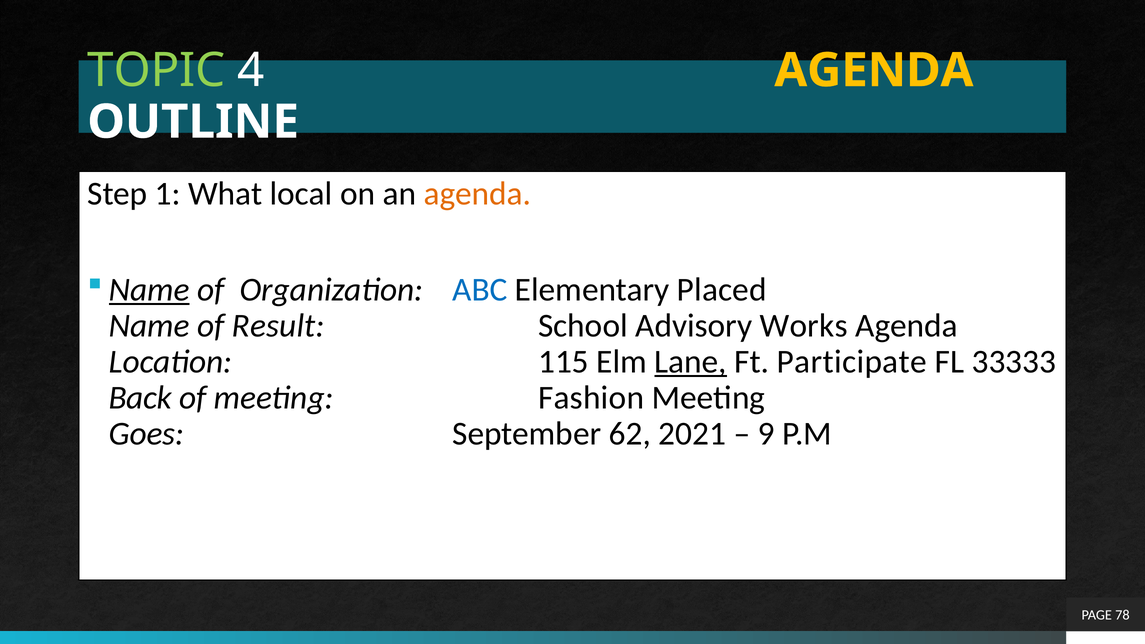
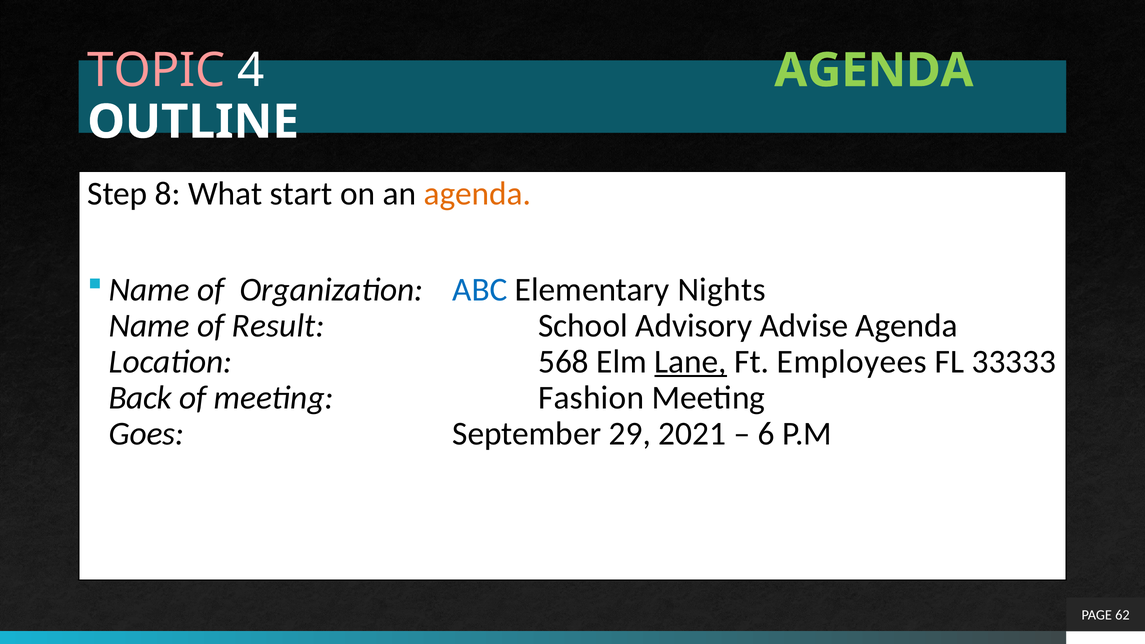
TOPIC colour: light green -> pink (156, 70)
AGENDA colour: yellow -> light green (874, 70)
1: 1 -> 8 (168, 194)
local: local -> start (301, 194)
Name underline: present -> none (149, 290)
Placed: Placed -> Nights (722, 290)
Works: Works -> Advise (804, 326)
115: 115 -> 568 (563, 362)
Participate: Participate -> Employees (852, 362)
62: 62 -> 29 (630, 434)
9: 9 -> 6 (766, 434)
78: 78 -> 62 (1122, 615)
